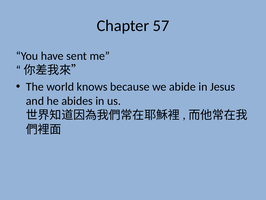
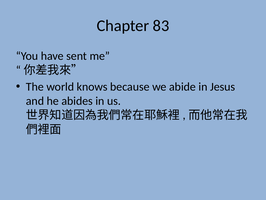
57: 57 -> 83 (161, 26)
